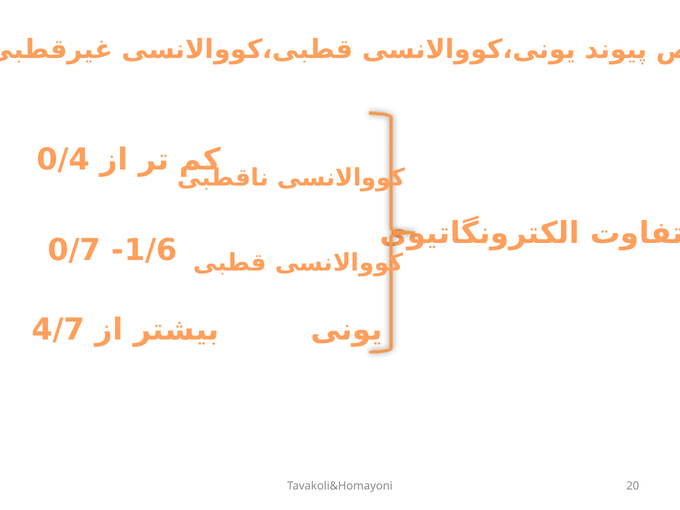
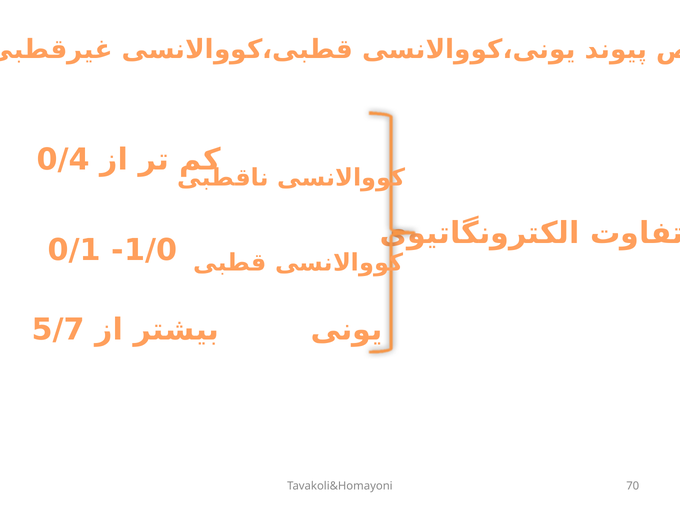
0/7: 0/7 -> 0/1 (74, 250)
1/6: 1/6 -> 1/0 (151, 250)
4/7: 4/7 -> 5/7 (58, 330)
20: 20 -> 70 (633, 486)
